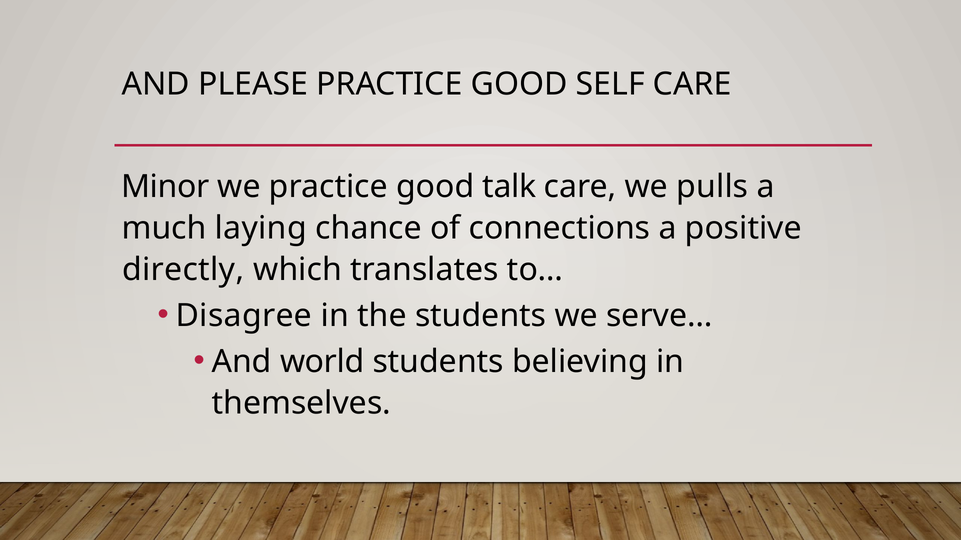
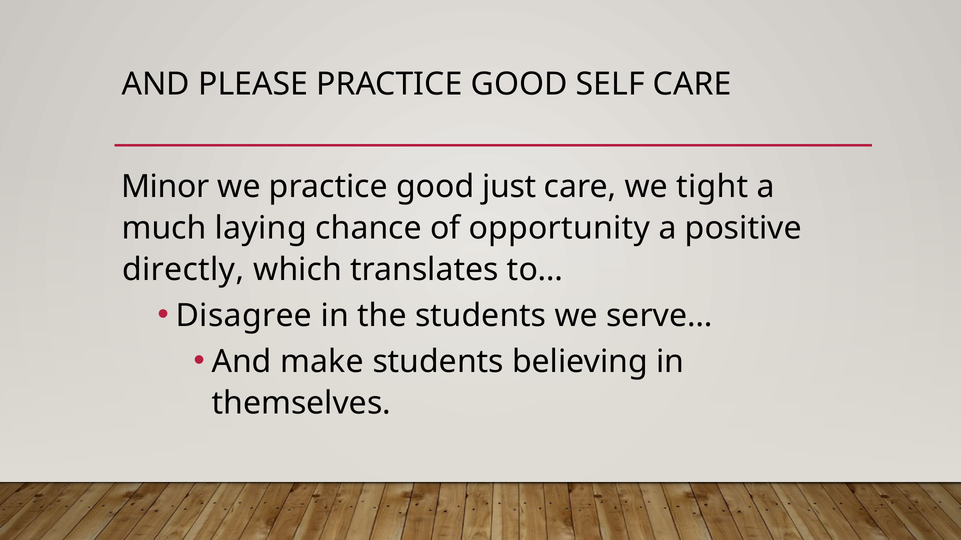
talk: talk -> just (509, 187)
pulls: pulls -> tight (712, 187)
connections: connections -> opportunity (559, 229)
world: world -> make (322, 362)
